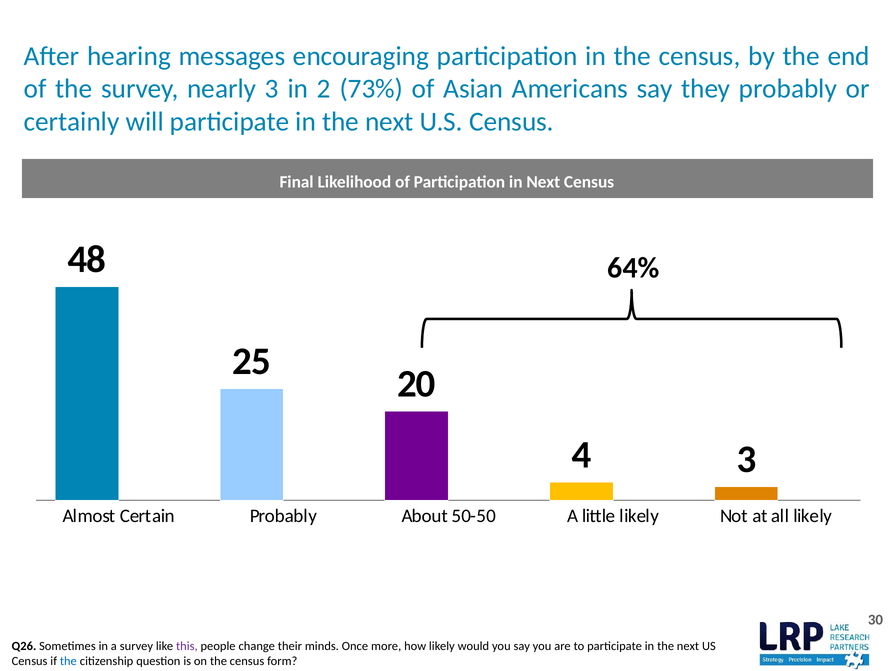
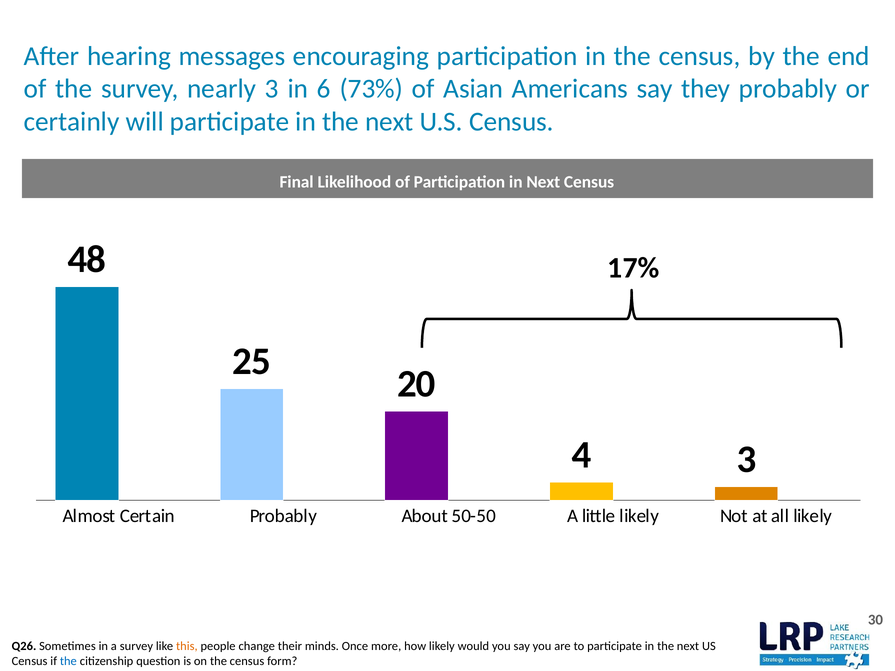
2: 2 -> 6 (324, 89)
64%: 64% -> 17% (633, 268)
this colour: purple -> orange (187, 646)
